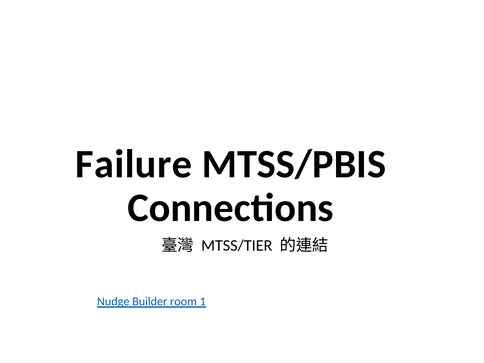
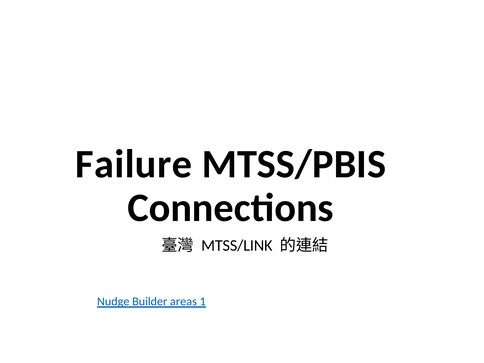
MTSS/TIER: MTSS/TIER -> MTSS/LINK (237, 245)
room: room -> areas (183, 302)
